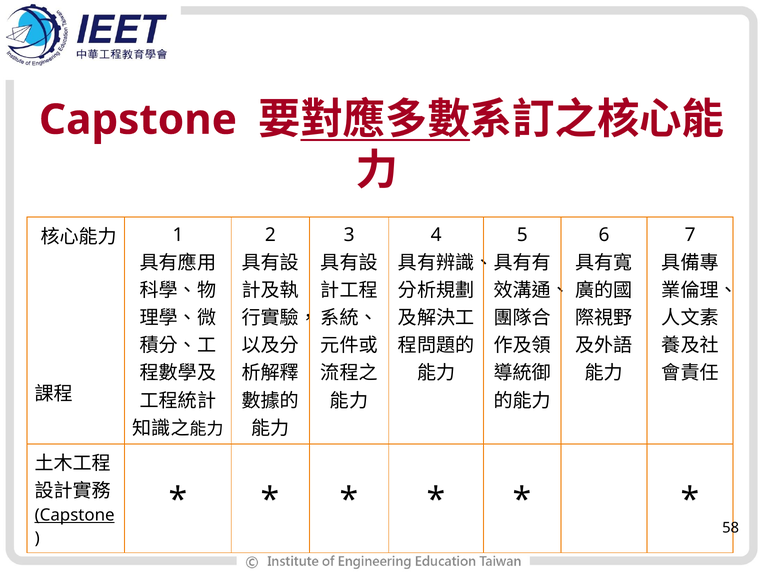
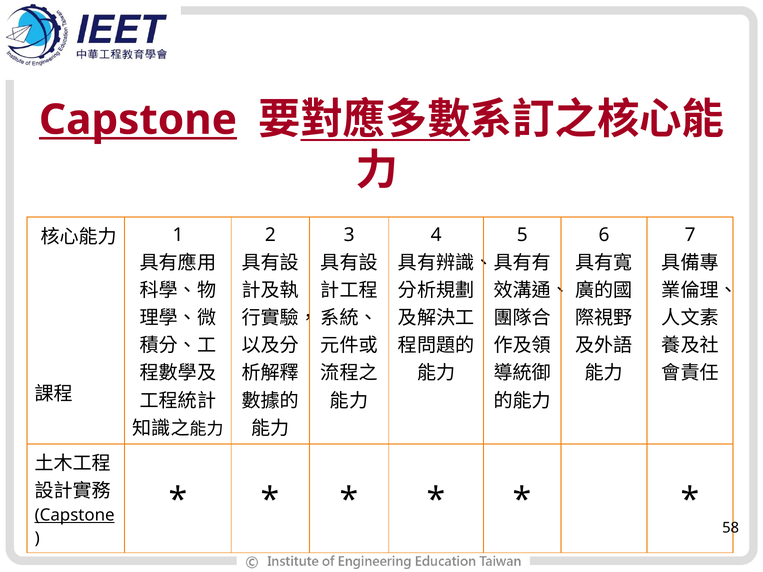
Capstone underline: none -> present (138, 120)
